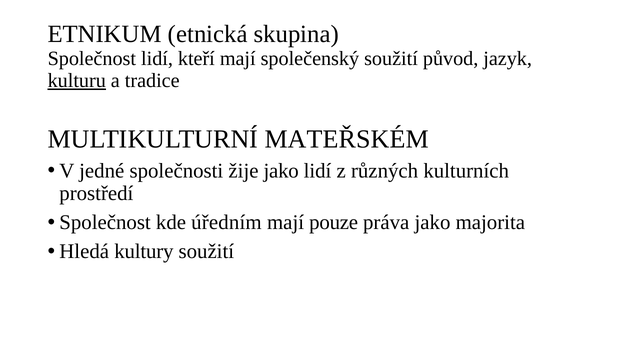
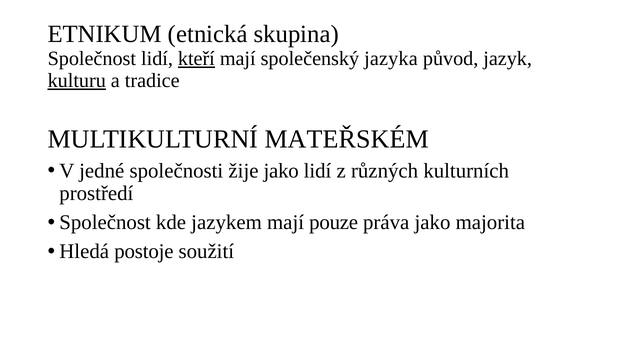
kteří underline: none -> present (196, 59)
společenský soužití: soužití -> jazyka (391, 59)
úředním: úředním -> jazykem (227, 222)
kultury: kultury -> postoje (144, 251)
